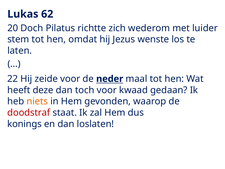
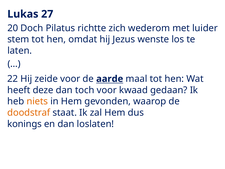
62: 62 -> 27 (47, 14)
neder: neder -> aarde (110, 79)
doodstraf colour: red -> orange (29, 112)
